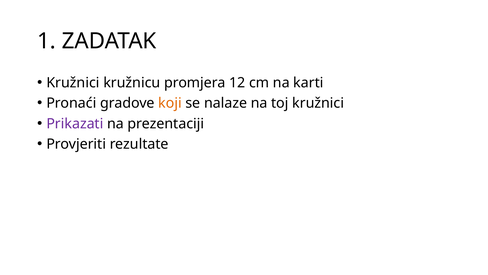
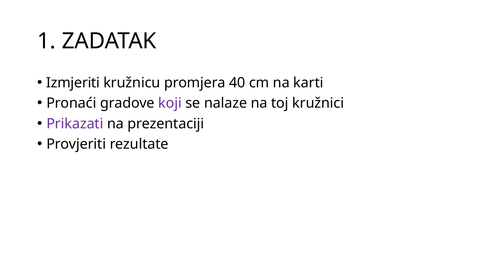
Kružnici: Kružnici -> Izmjeriti (73, 83)
12: 12 -> 40 (237, 83)
koji colour: orange -> purple (170, 103)
